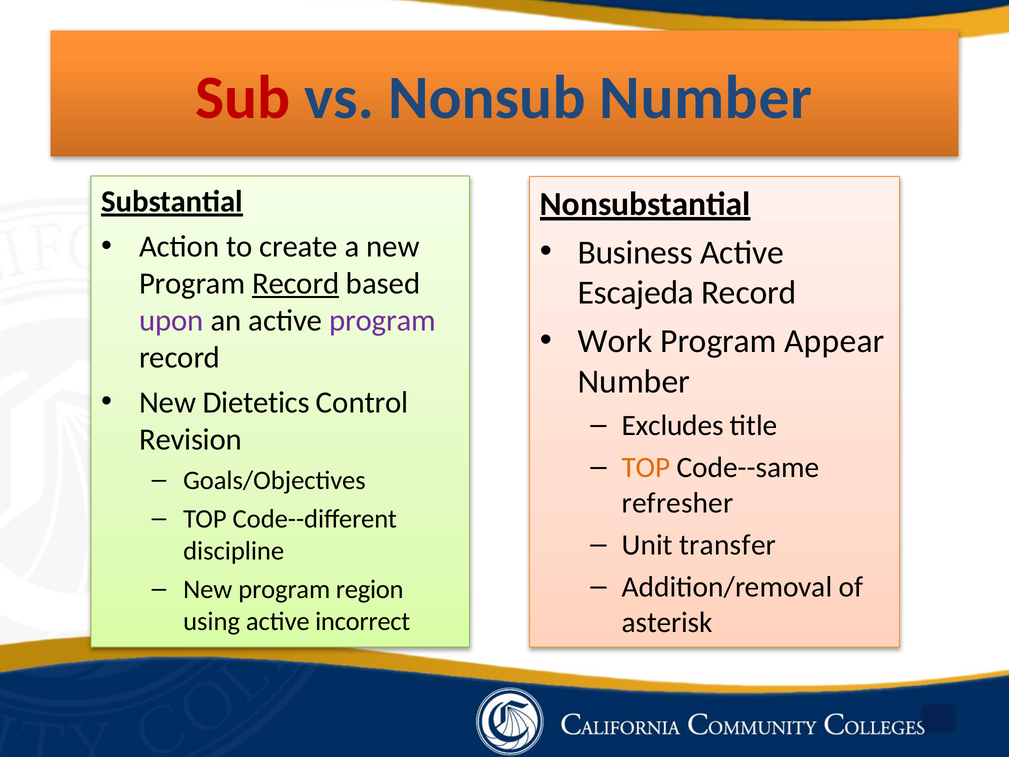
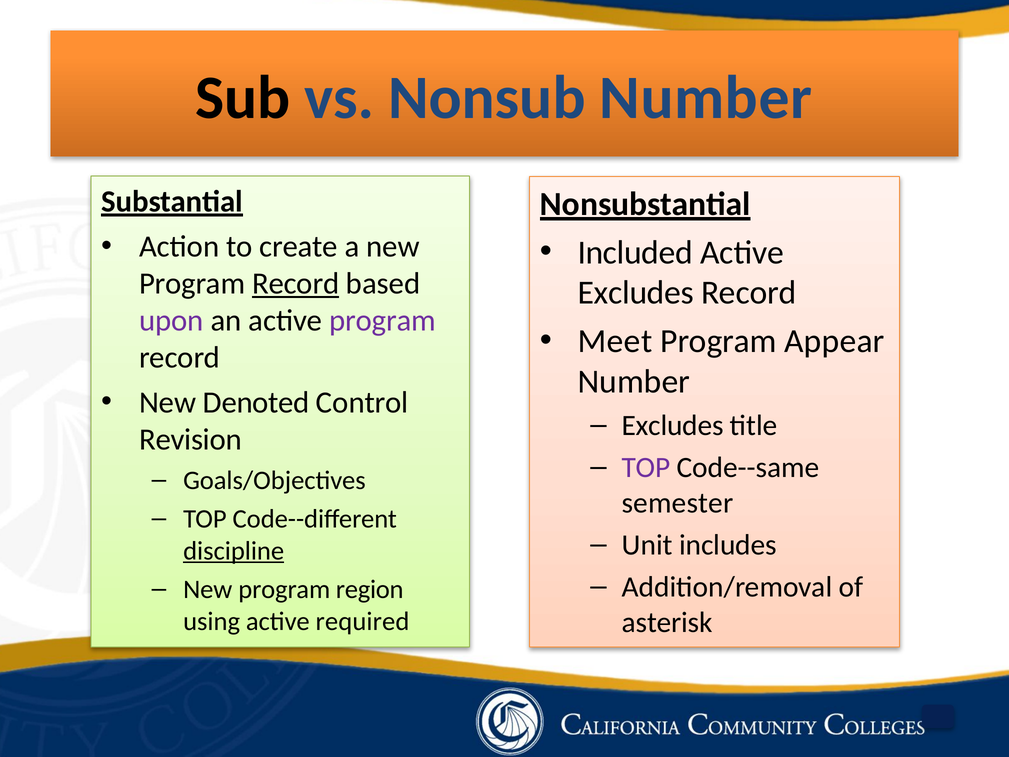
Sub colour: red -> black (243, 98)
Business: Business -> Included (635, 252)
Escajeda: Escajeda -> Excludes (636, 293)
Work: Work -> Meet (615, 341)
Dietetics: Dietetics -> Denoted (256, 402)
TOP colour: orange -> purple (646, 468)
refresher: refresher -> semester (678, 503)
transfer: transfer -> includes (728, 545)
discipline underline: none -> present (234, 551)
incorrect: incorrect -> required (362, 621)
